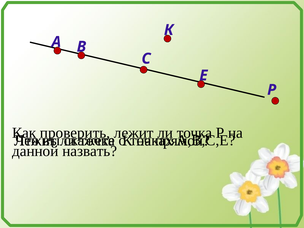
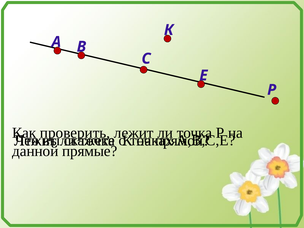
назвать: назвать -> прямые (90, 151)
